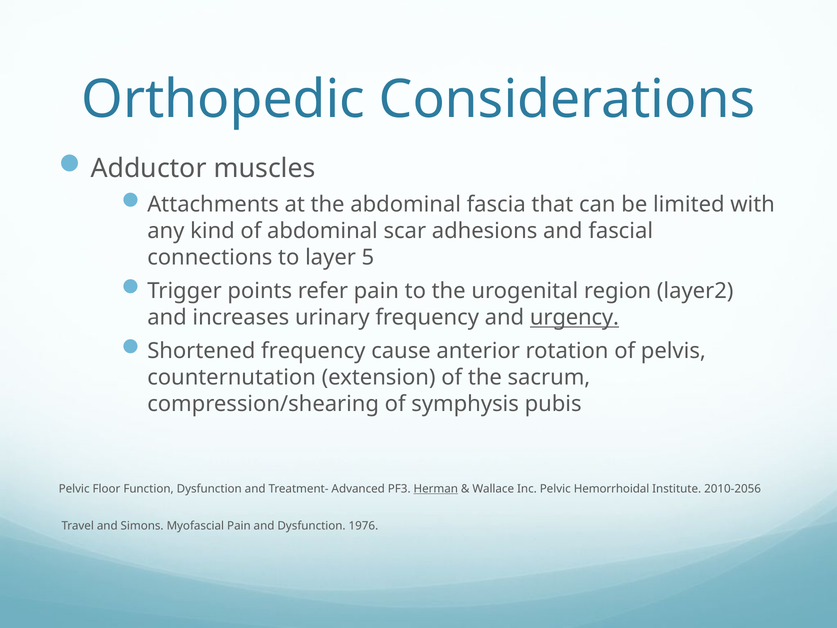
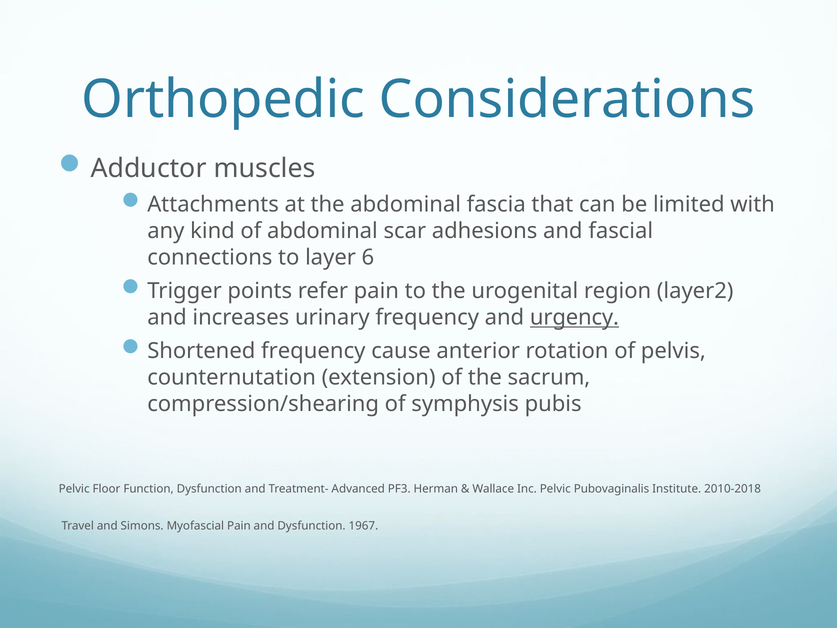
5: 5 -> 6 (368, 257)
Herman underline: present -> none (436, 489)
Hemorrhoidal: Hemorrhoidal -> Pubovaginalis (612, 489)
2010-2056: 2010-2056 -> 2010-2018 (733, 489)
1976: 1976 -> 1967 (363, 526)
